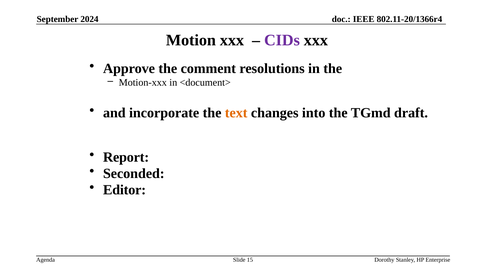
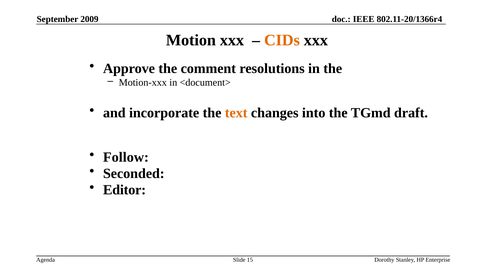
2024: 2024 -> 2009 (89, 19)
CIDs colour: purple -> orange (282, 40)
Report: Report -> Follow (126, 157)
